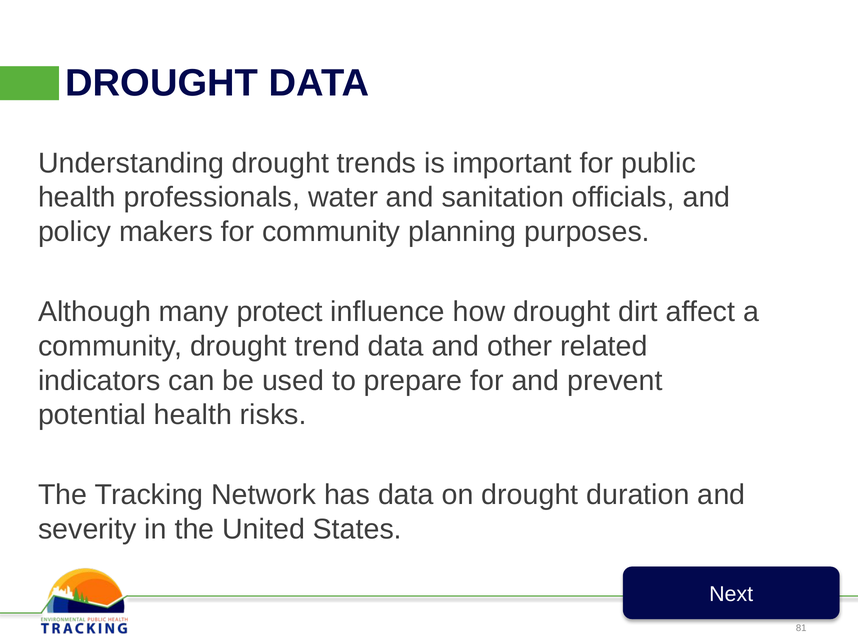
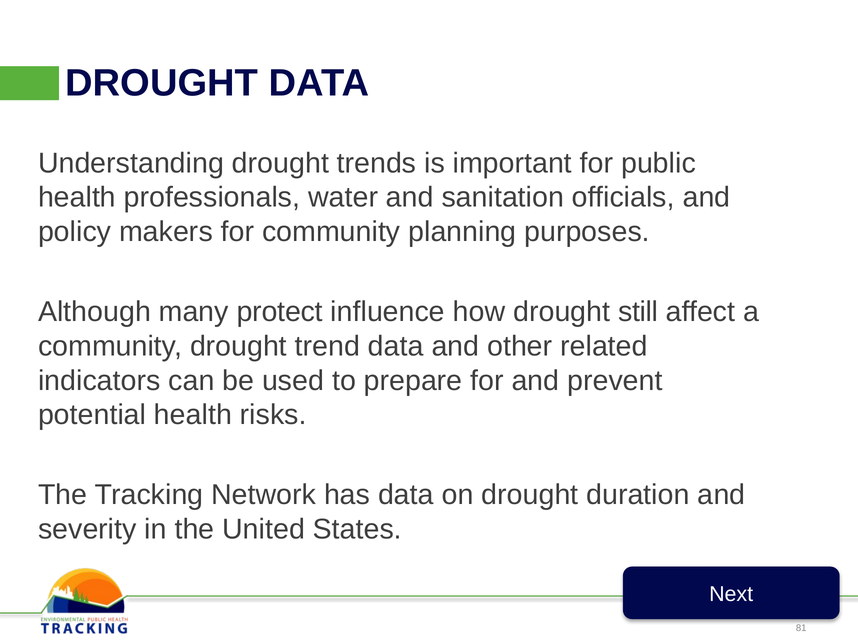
dirt: dirt -> still (638, 312)
